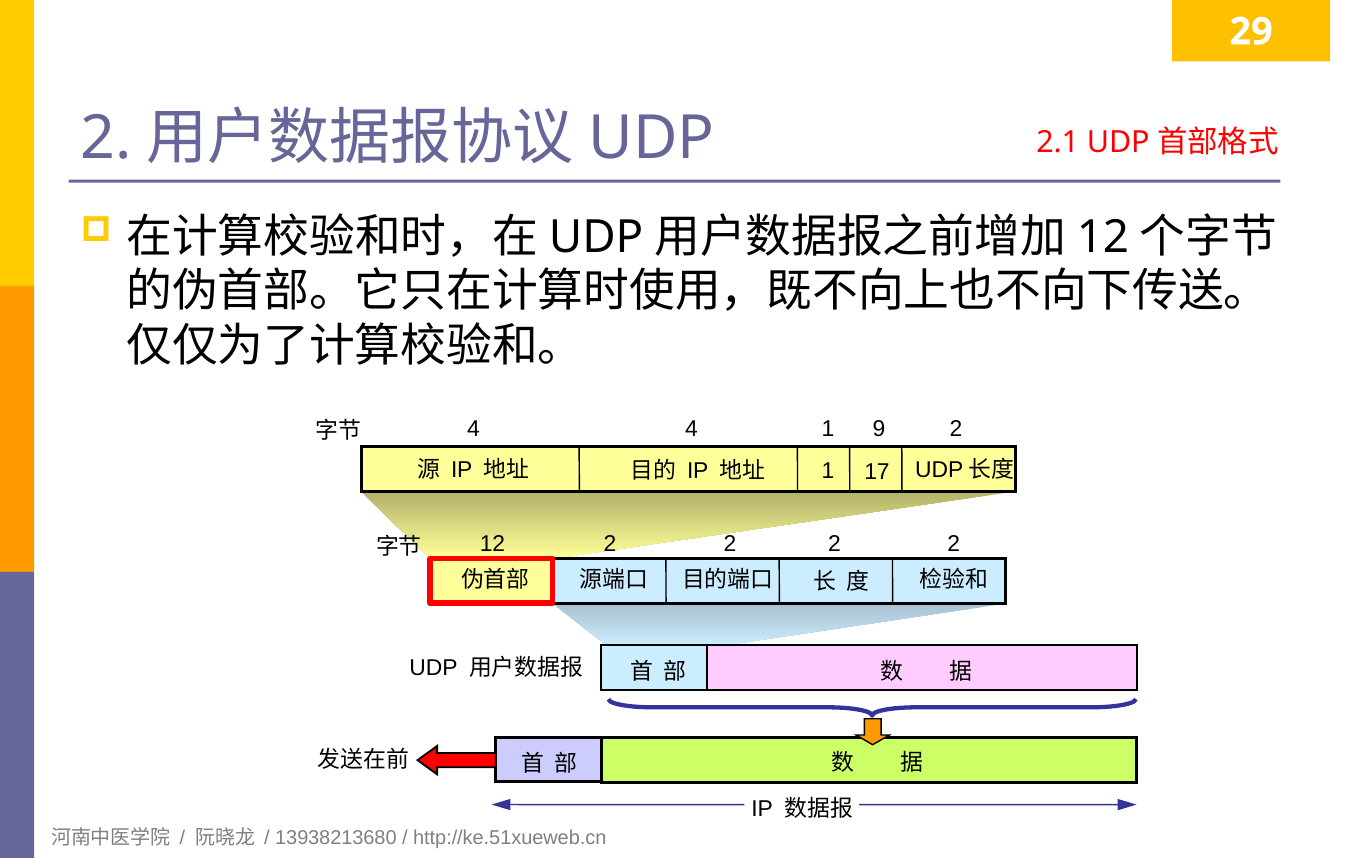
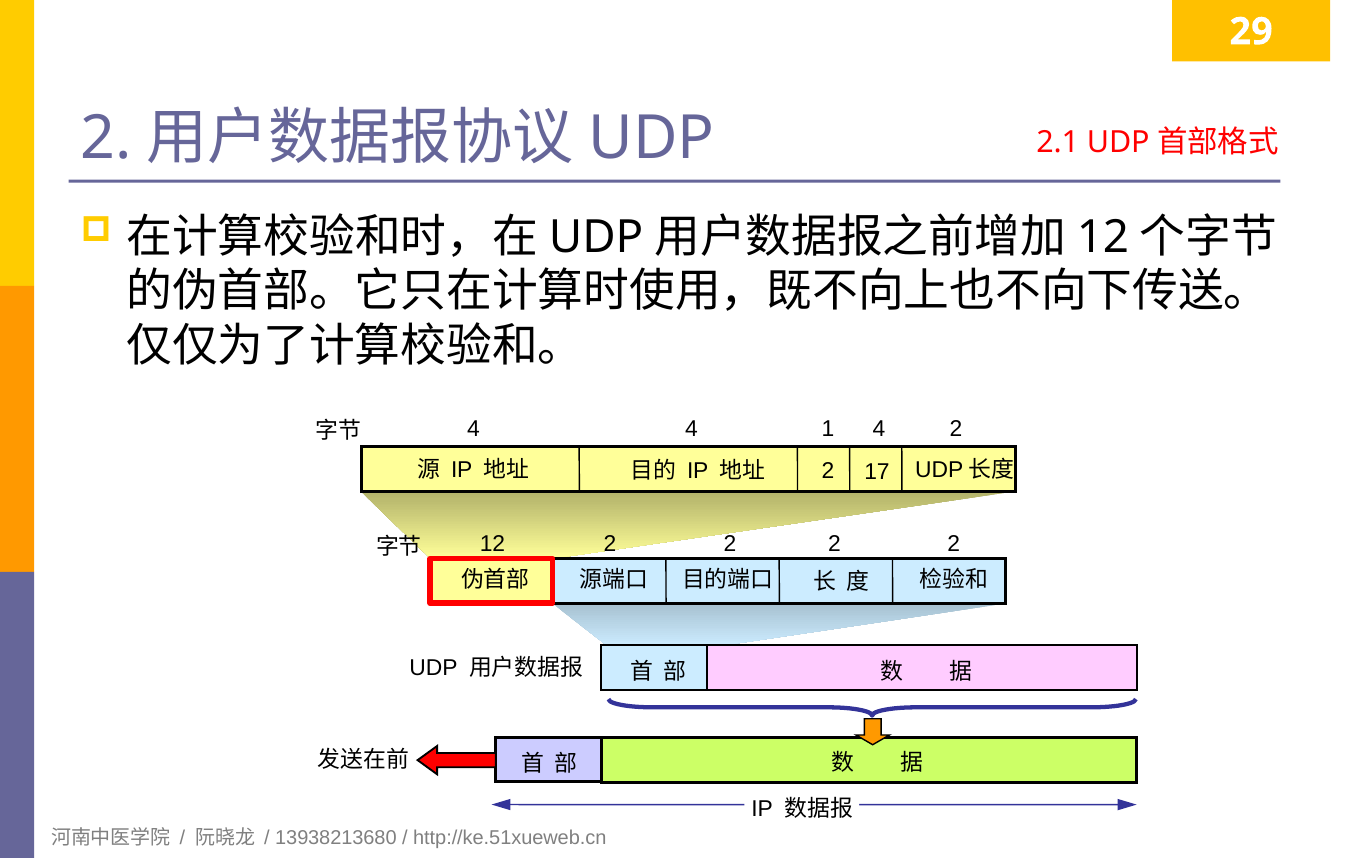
1 9: 9 -> 4 (879, 429)
1: 1 -> 2 (828, 471)
